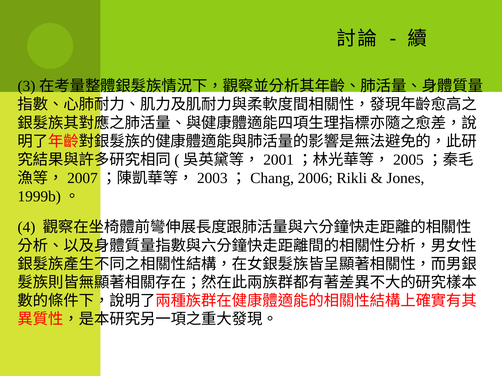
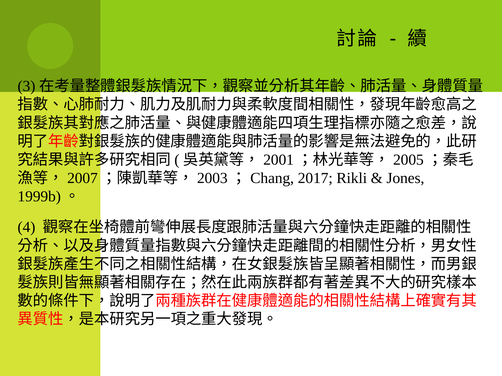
2006: 2006 -> 2017 (315, 178)
